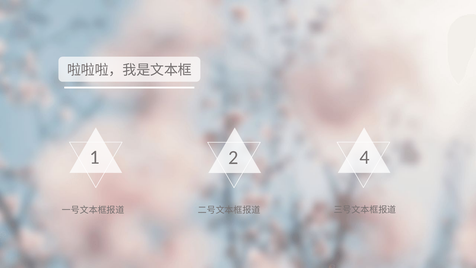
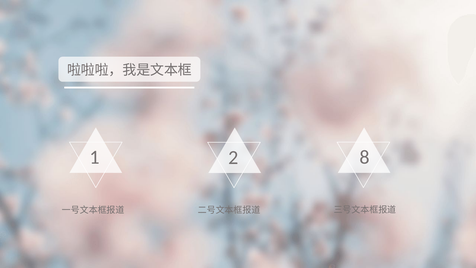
4: 4 -> 8 (365, 157)
